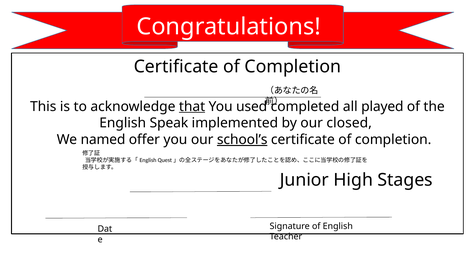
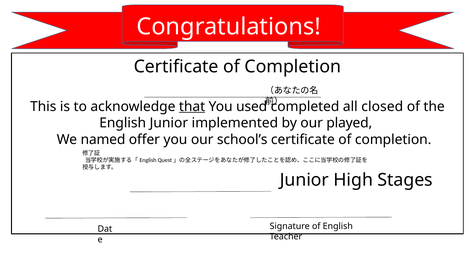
played: played -> closed (382, 106)
English Speak: Speak -> Junior (169, 123)
closed: closed -> played (349, 123)
school’s underline: present -> none (242, 139)
